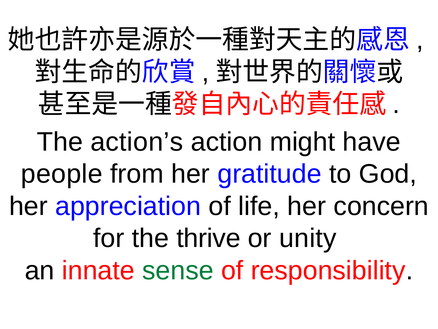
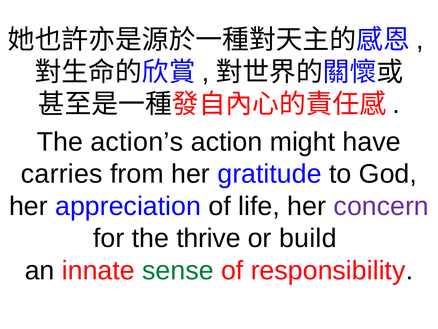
people: people -> carries (62, 174)
concern colour: black -> purple (381, 206)
unity: unity -> build (308, 238)
